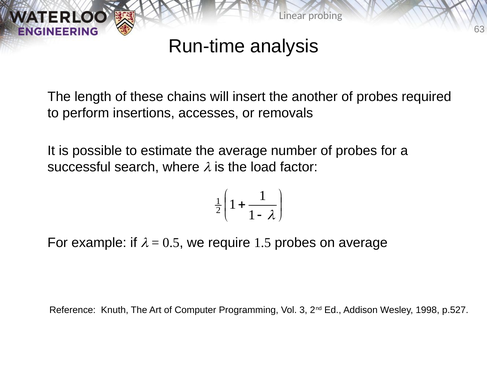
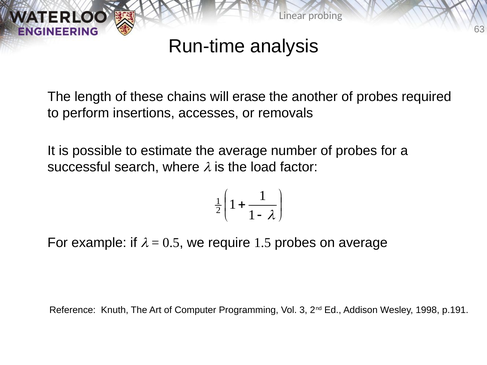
insert: insert -> erase (249, 97)
p.527: p.527 -> p.191 (455, 310)
